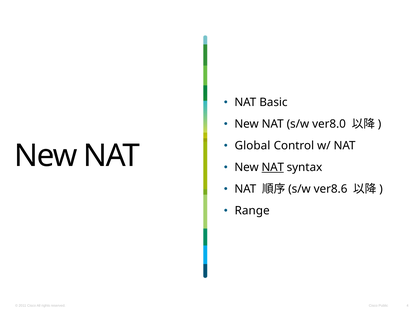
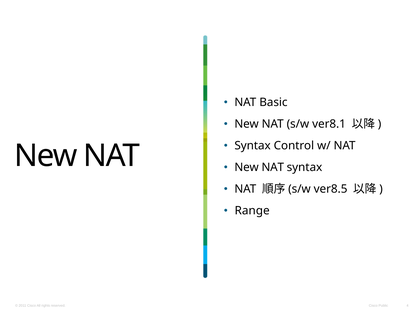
ver8.0: ver8.0 -> ver8.1 (329, 124)
Global: Global -> Syntax (253, 145)
NAT underline: present -> none (273, 167)
ver8.6: ver8.6 -> ver8.5 (331, 189)
